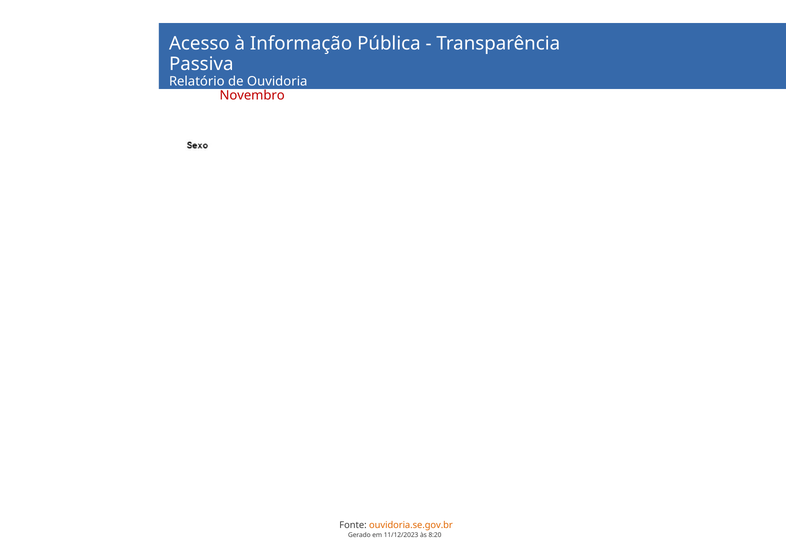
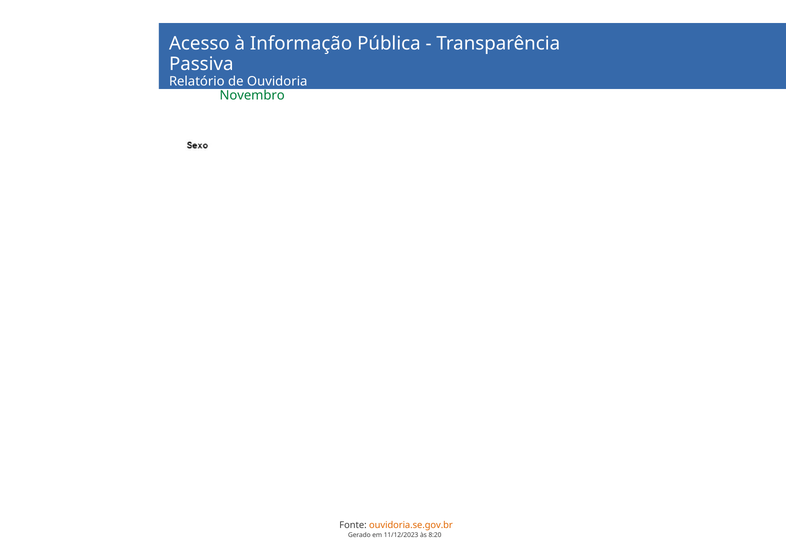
Novembro colour: red -> green (252, 95)
